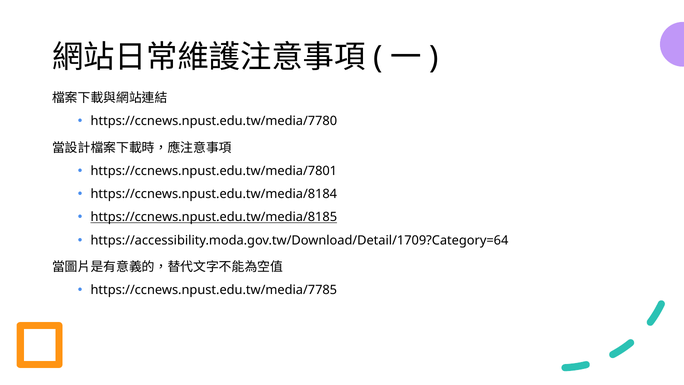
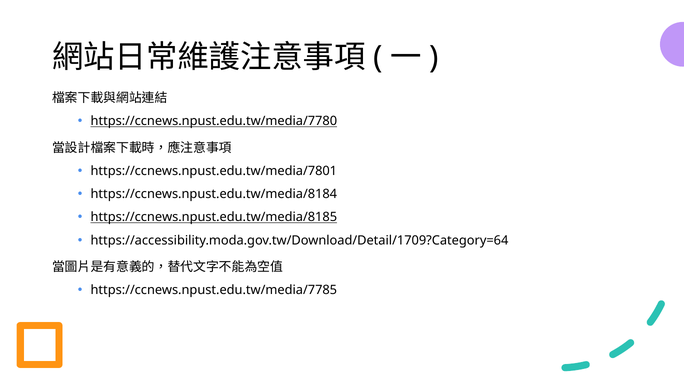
https://ccnews.npust.edu.tw/media/7780 underline: none -> present (214, 121)
